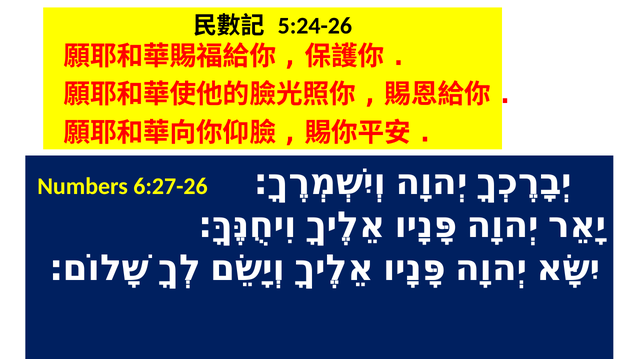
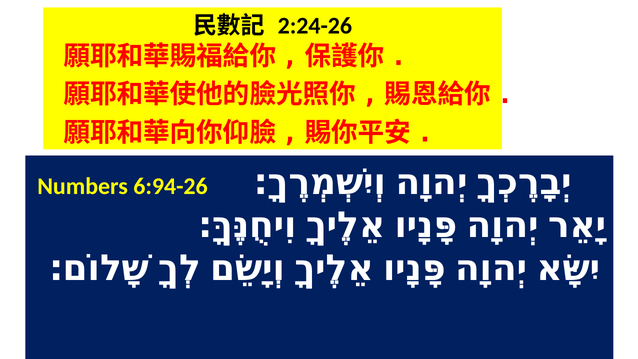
5:24-26: 5:24-26 -> 2:24-26 (315, 26)
6:27-26: 6:27-26 -> 6:94-26 (170, 186)
